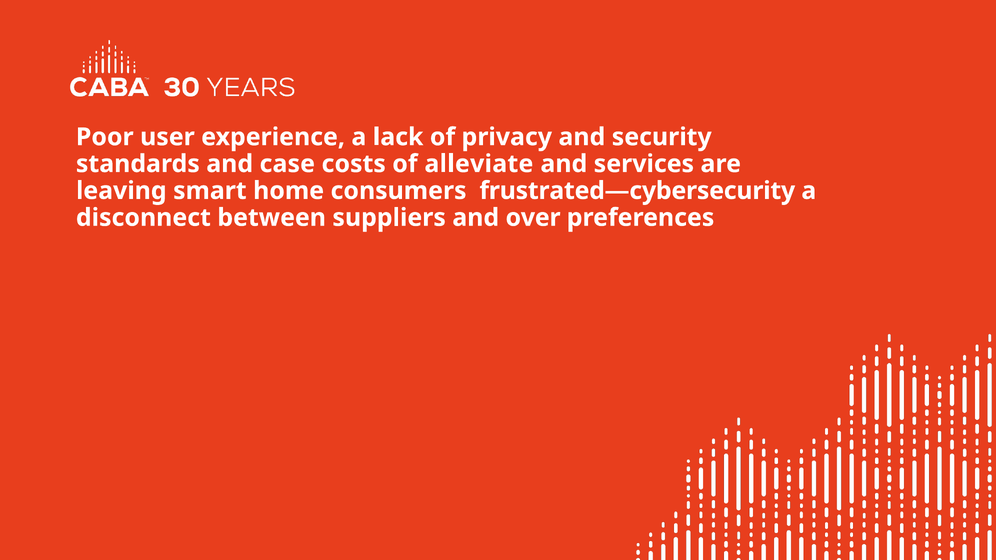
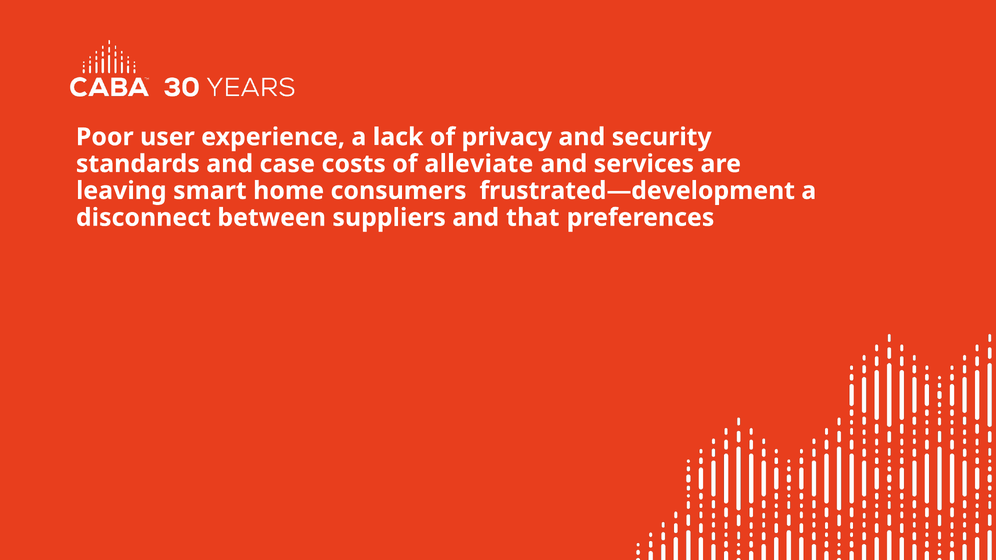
frustrated—cybersecurity: frustrated—cybersecurity -> frustrated—development (637, 191)
over: over -> that (533, 218)
